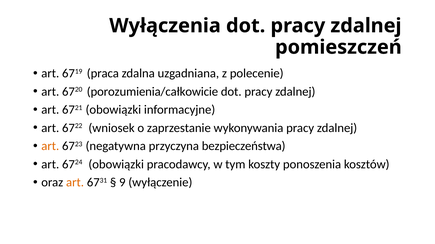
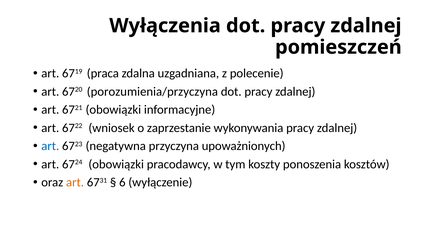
porozumienia/całkowicie: porozumienia/całkowicie -> porozumienia/przyczyna (152, 92)
art colour: orange -> blue (50, 147)
bezpieczeństwa: bezpieczeństwa -> upoważnionych (244, 147)
9: 9 -> 6 (122, 183)
